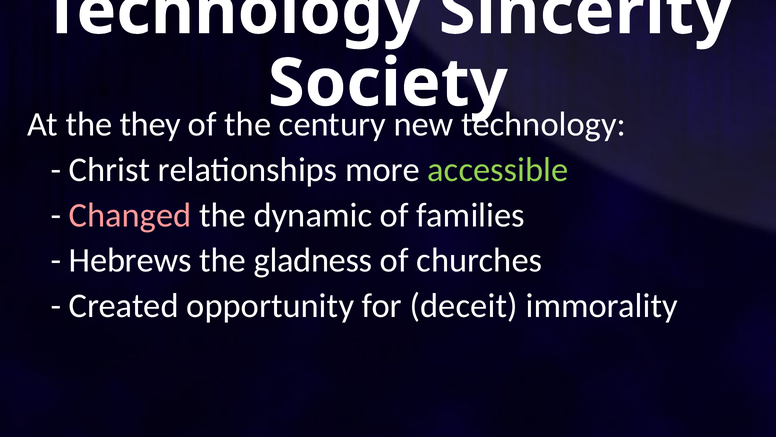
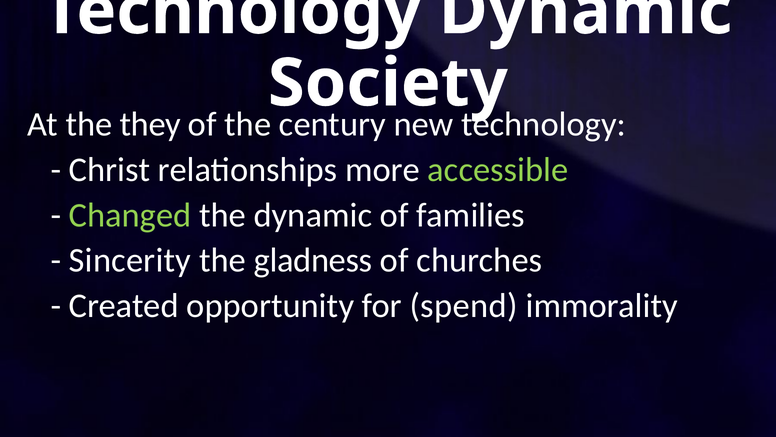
Technology Sincerity: Sincerity -> Dynamic (586, 11)
Changed colour: pink -> light green (130, 215)
Hebrews: Hebrews -> Sincerity (130, 260)
deceit: deceit -> spend (464, 306)
